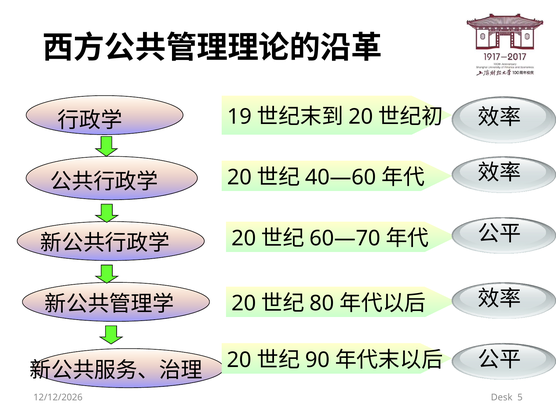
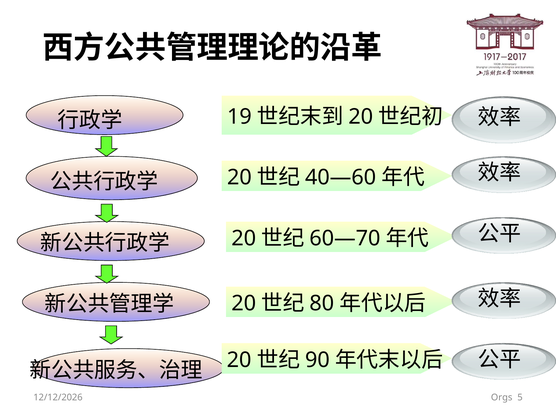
Desk: Desk -> Orgs (502, 397)
